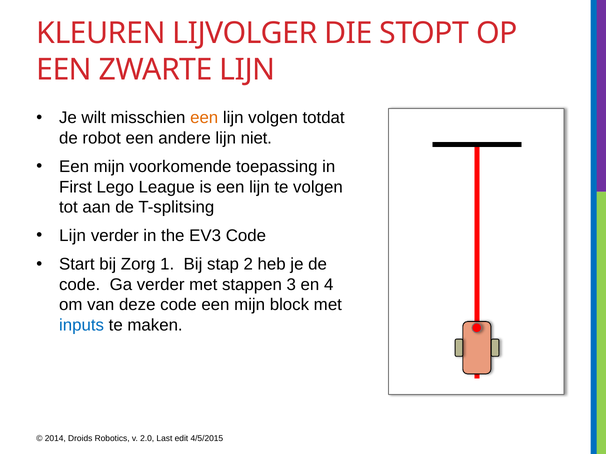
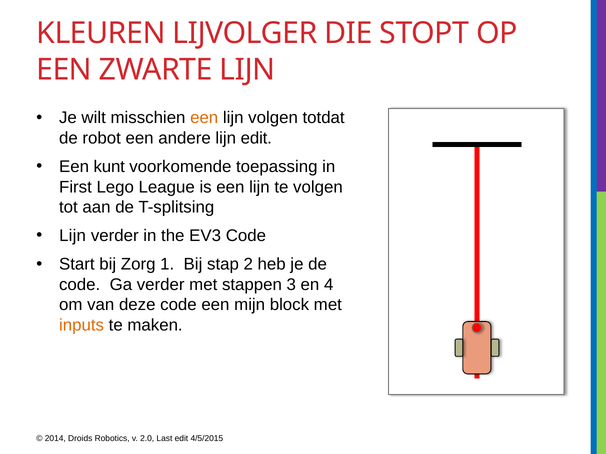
lijn niet: niet -> edit (256, 138)
mijn: mijn -> kunt (109, 167)
inputs colour: blue -> orange (82, 325)
